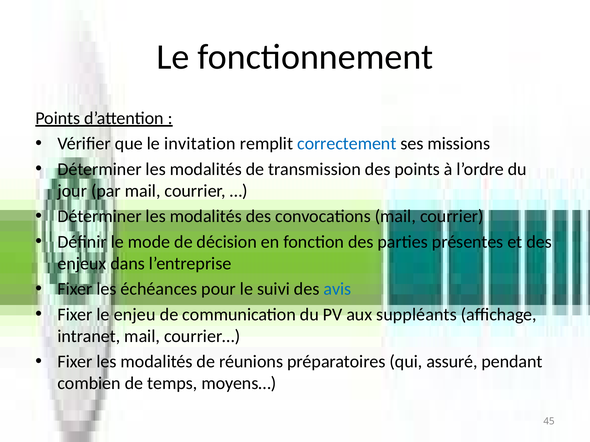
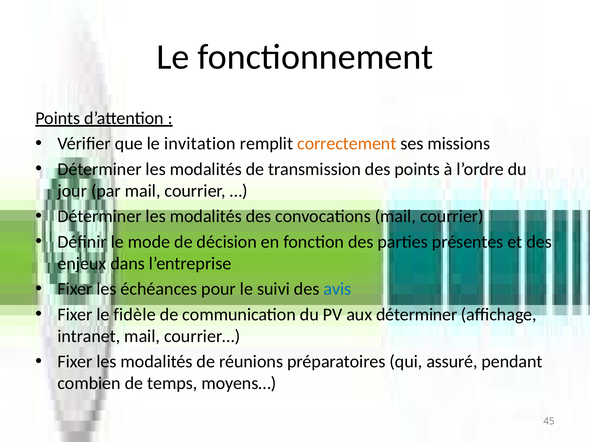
correctement colour: blue -> orange (347, 144)
enjeu: enjeu -> fidèle (135, 315)
aux suppléants: suppléants -> déterminer (417, 315)
